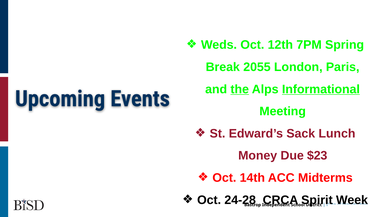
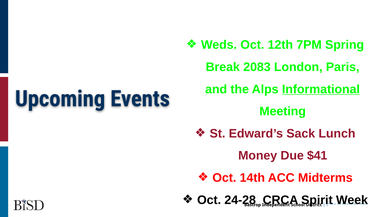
2055: 2055 -> 2083 (257, 67)
the underline: present -> none (240, 89)
$23: $23 -> $41 (317, 155)
